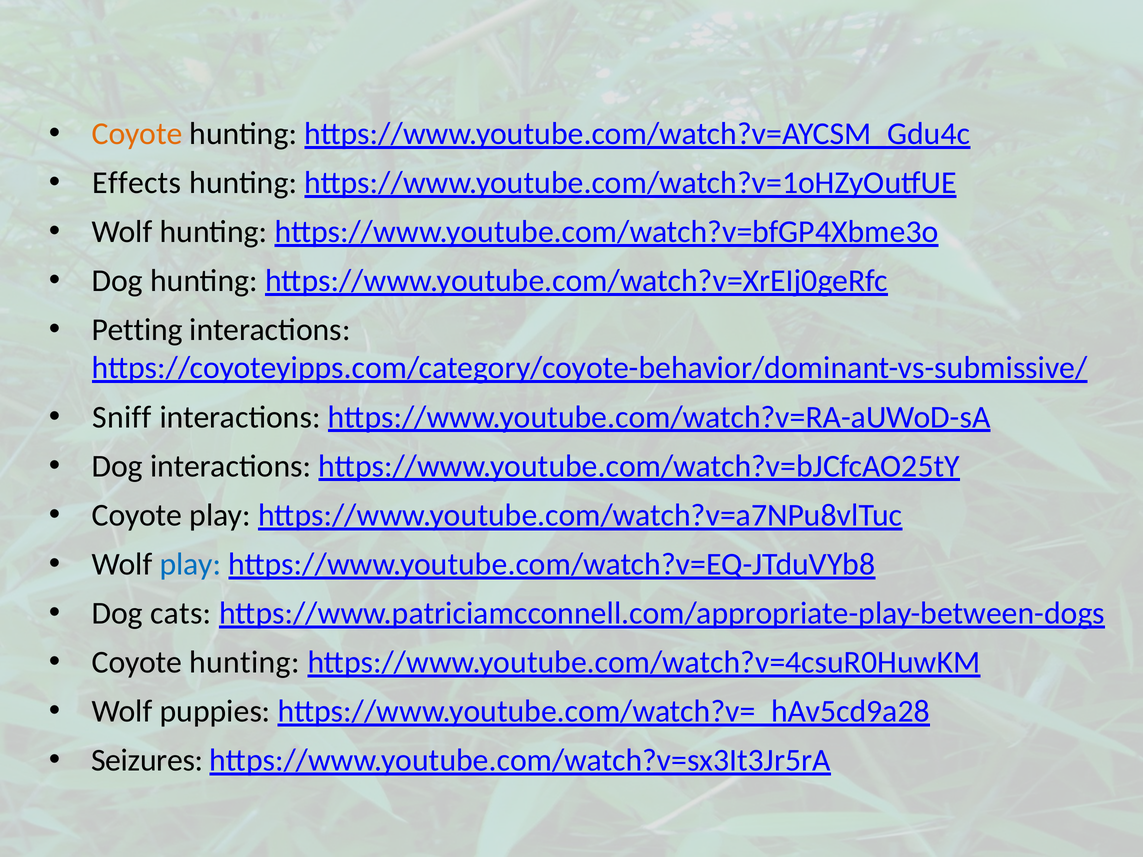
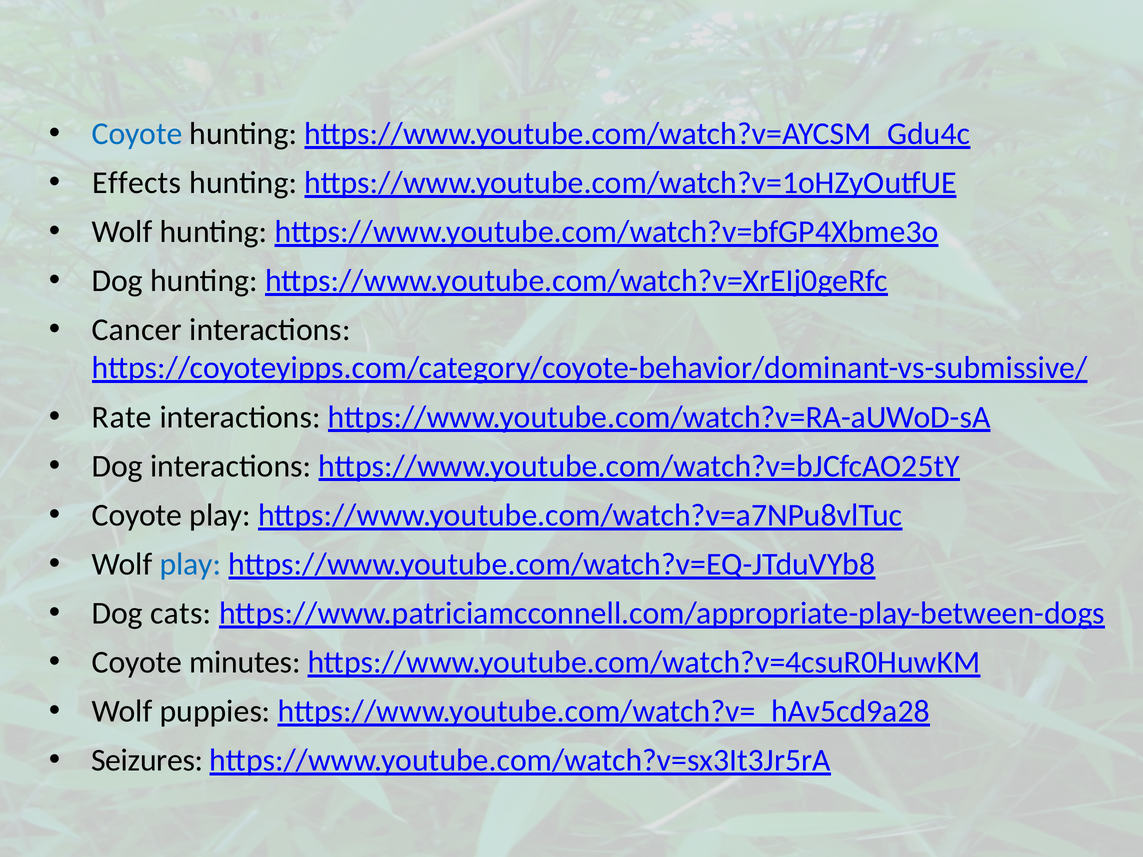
Coyote colour: orange -> blue (137, 134)
Petting: Petting -> Cancer (137, 330)
Sniff: Sniff -> Rate (122, 417)
hunting: hunting -> minutes (245, 662)
